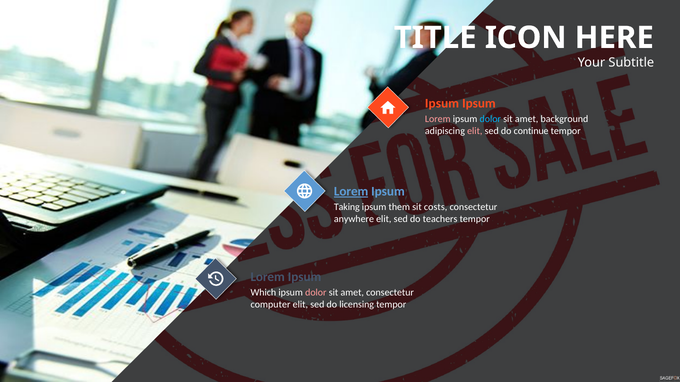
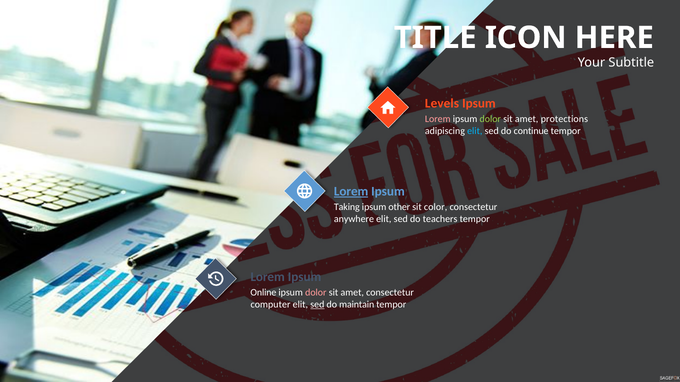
Ipsum: Ipsum -> Levels (442, 104)
dolor colour: light blue -> light green (490, 119)
background: background -> protections (564, 119)
elit colour: pink -> light blue (475, 131)
them: them -> other (399, 207)
costs: costs -> color (436, 207)
Which: Which -> Online (263, 293)
sed underline: none -> present (317, 305)
licensing: licensing -> maintain (357, 305)
